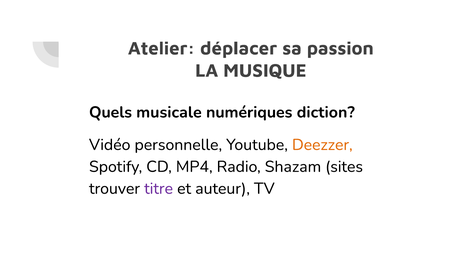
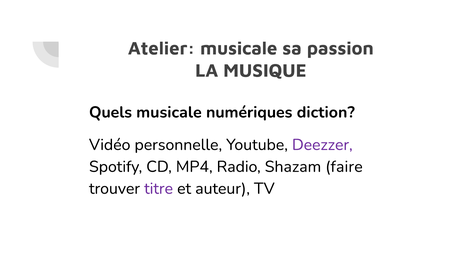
Atelier déplacer: déplacer -> musicale (239, 48)
Deezzer colour: orange -> purple (322, 145)
sites: sites -> faire (344, 166)
